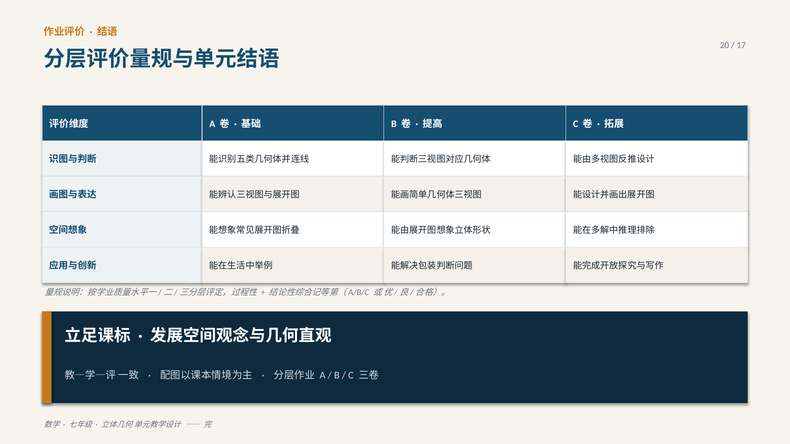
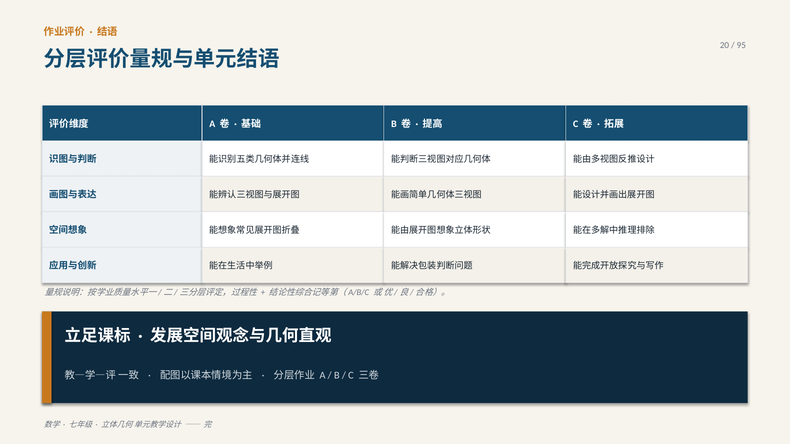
17: 17 -> 95 (741, 45)
